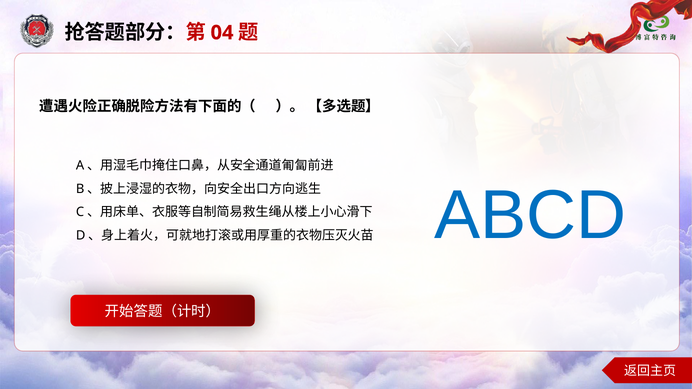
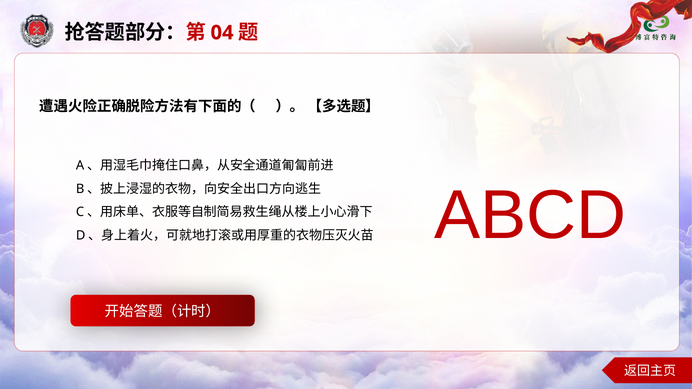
ABCD colour: blue -> red (530, 216)
